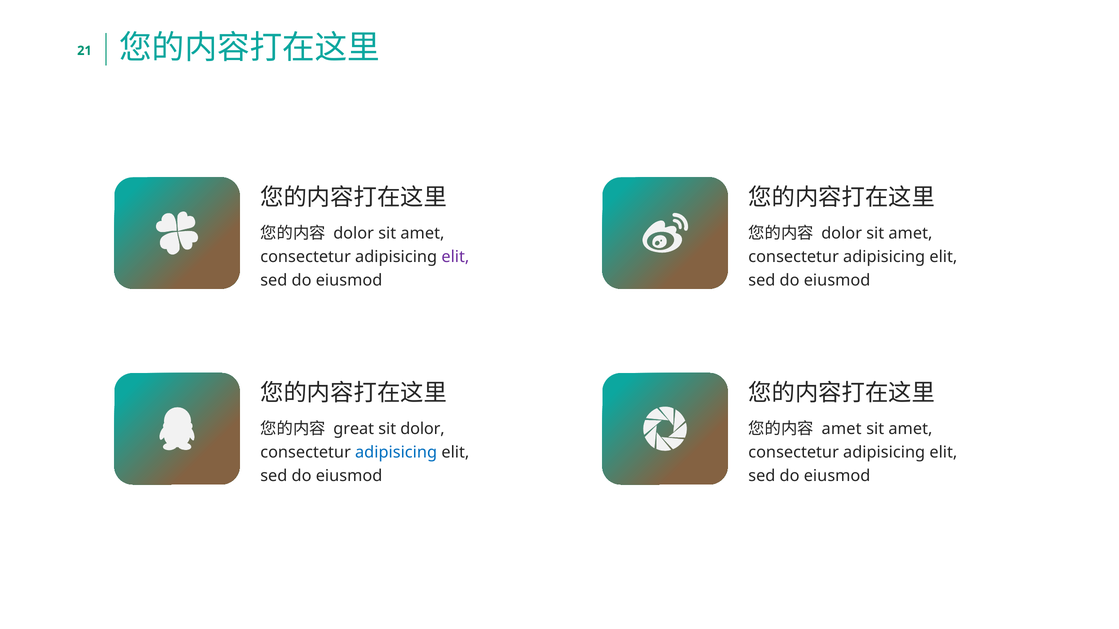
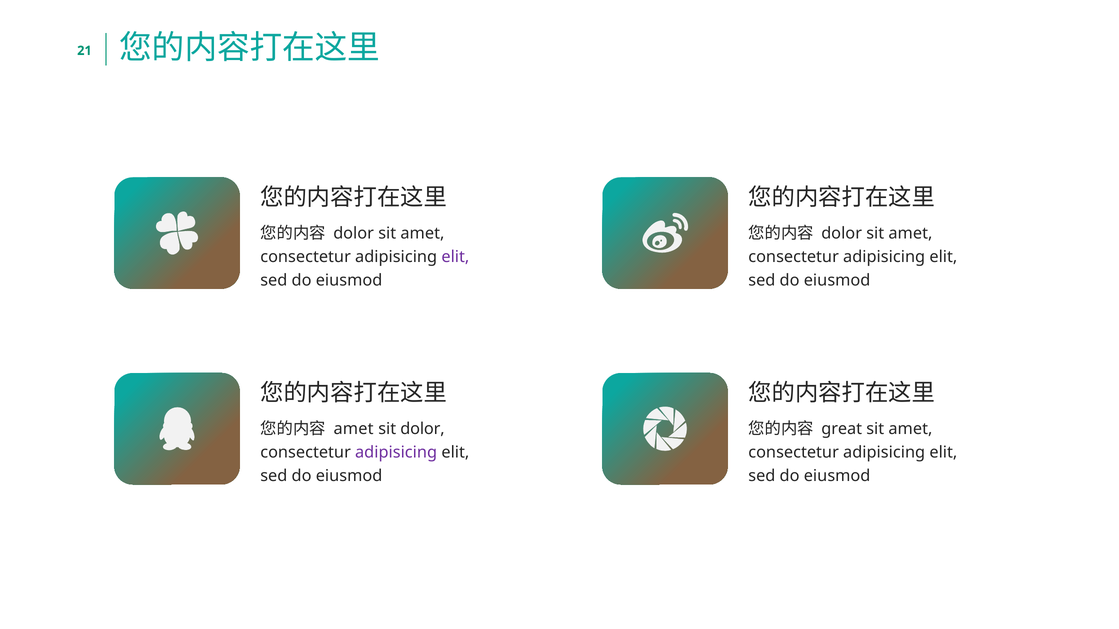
great: great -> amet (354, 429)
amet: amet -> great (842, 429)
adipisicing colour: blue -> purple (396, 453)
